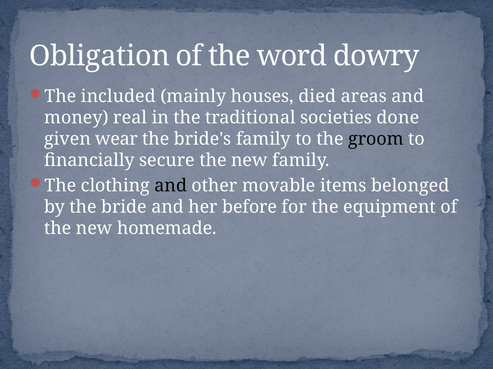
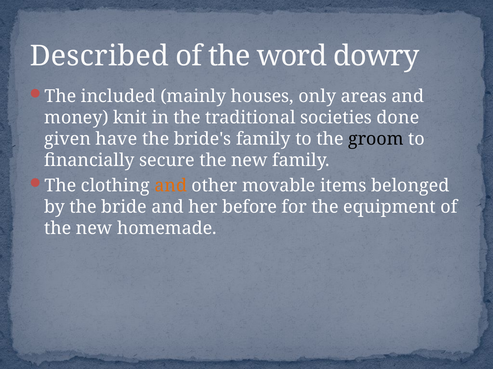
Obligation: Obligation -> Described (99, 56)
died: died -> only (317, 97)
real: real -> knit (130, 118)
wear: wear -> have (116, 139)
and colour: black -> orange (171, 186)
